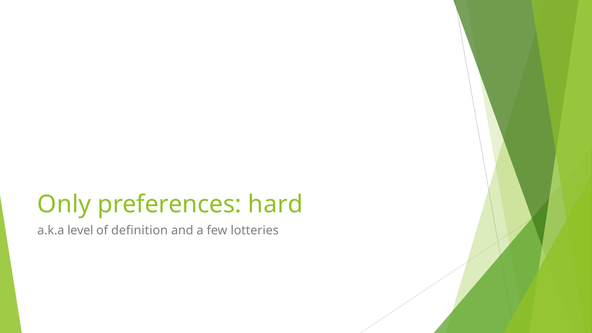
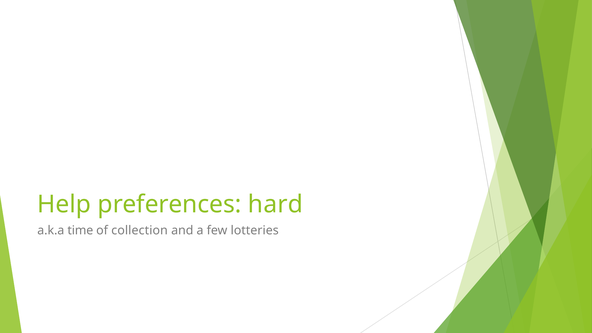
Only: Only -> Help (64, 205)
level: level -> time (80, 230)
definition: definition -> collection (140, 230)
